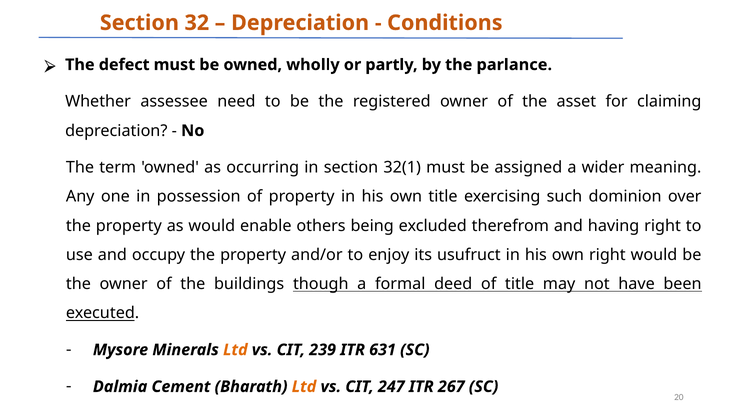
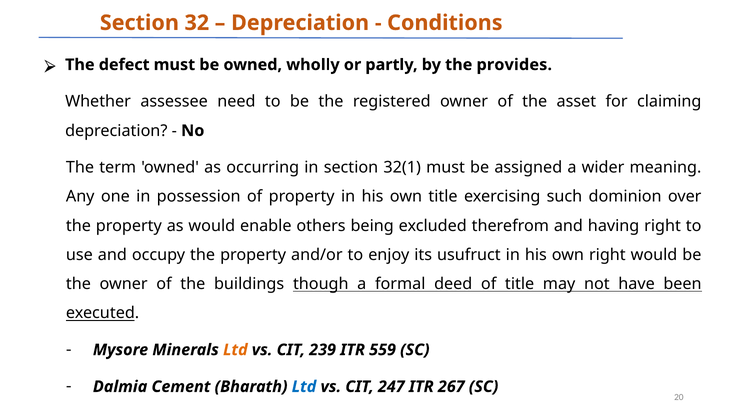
parlance: parlance -> provides (514, 65)
631: 631 -> 559 (383, 350)
Ltd colour: orange -> blue (304, 387)
